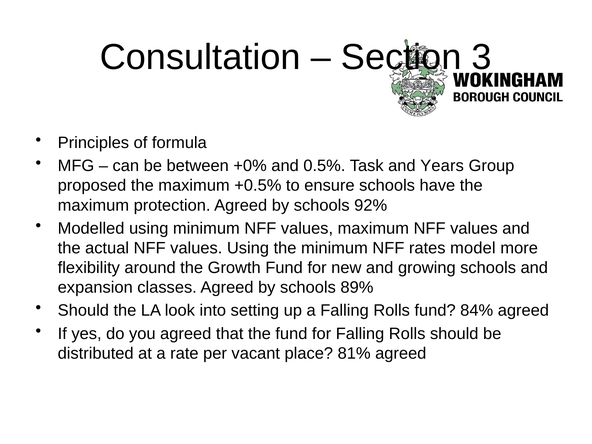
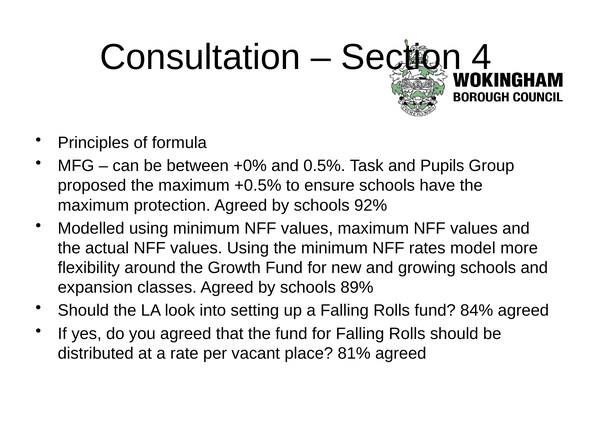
3: 3 -> 4 (482, 57)
Years: Years -> Pupils (442, 166)
